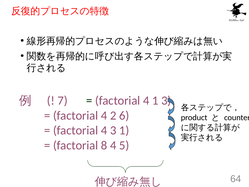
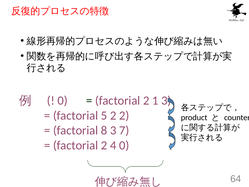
7: 7 -> 0 (63, 100)
4: 4 -> 2 (146, 100)
4: 4 -> 5 (104, 115)
2 6: 6 -> 2 (124, 115)
4: 4 -> 8 (104, 130)
3 1: 1 -> 7 (124, 130)
8: 8 -> 2 (104, 145)
4 5: 5 -> 0 (124, 145)
